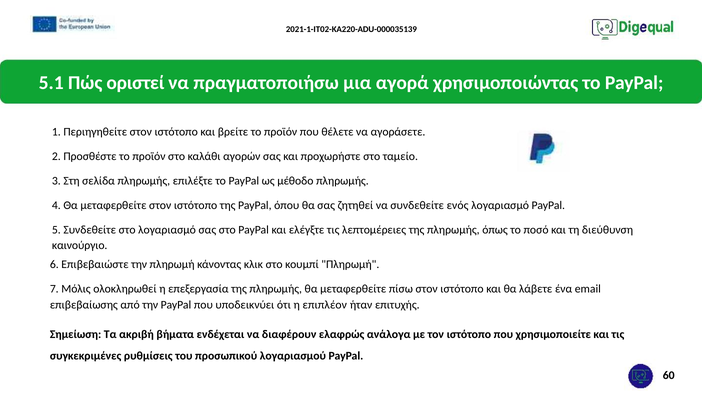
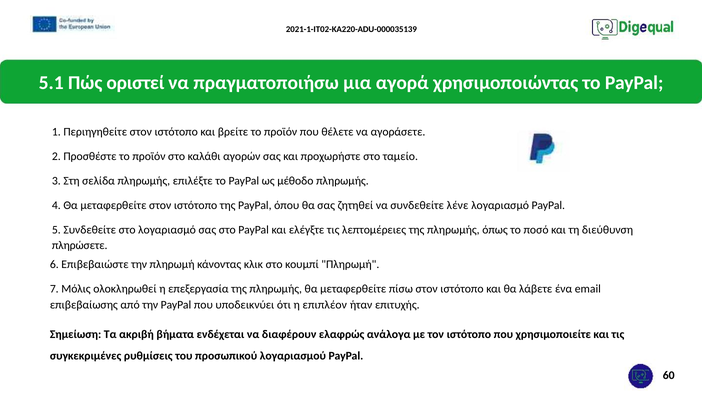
ενός: ενός -> λένε (458, 205)
καινούργιο: καινούργιο -> πληρώσετε (80, 245)
